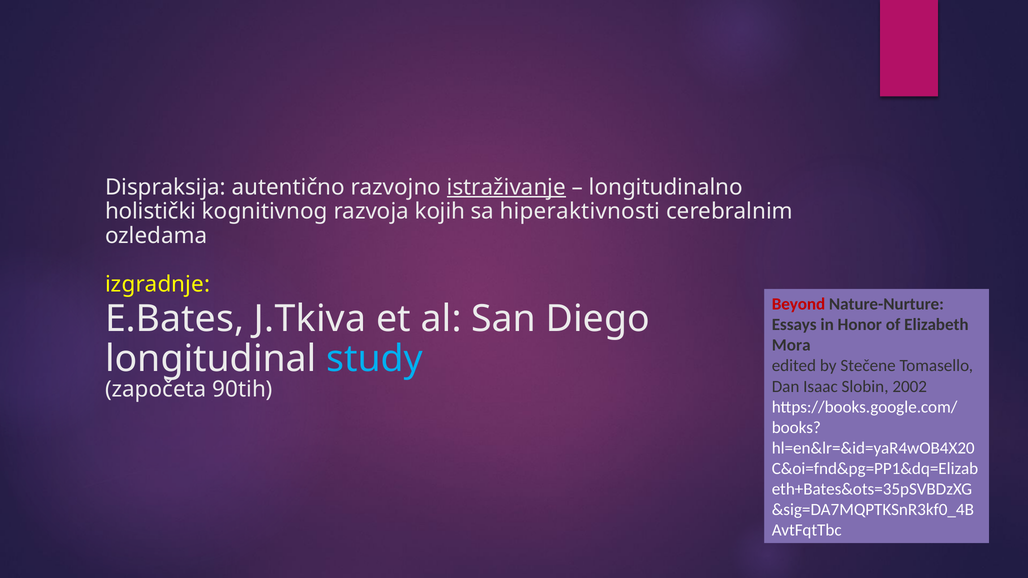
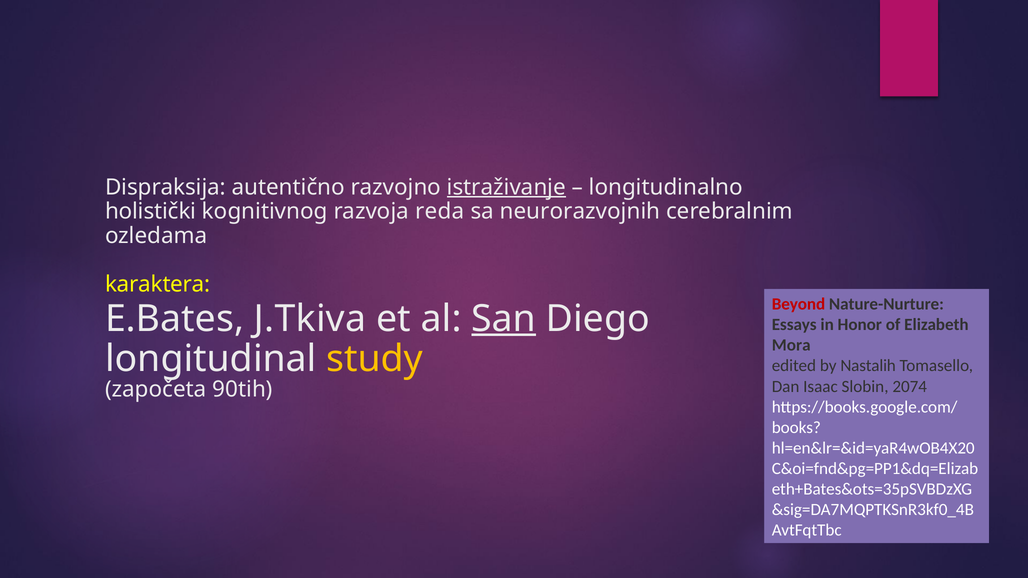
kojih: kojih -> reda (440, 212)
hiperaktivnosti: hiperaktivnosti -> neurorazvojnih (580, 212)
izgradnje: izgradnje -> karaktera (158, 284)
San underline: none -> present (504, 319)
study colour: light blue -> yellow (375, 359)
Stečene: Stečene -> Nastalih (868, 366)
2002: 2002 -> 2074 (910, 387)
